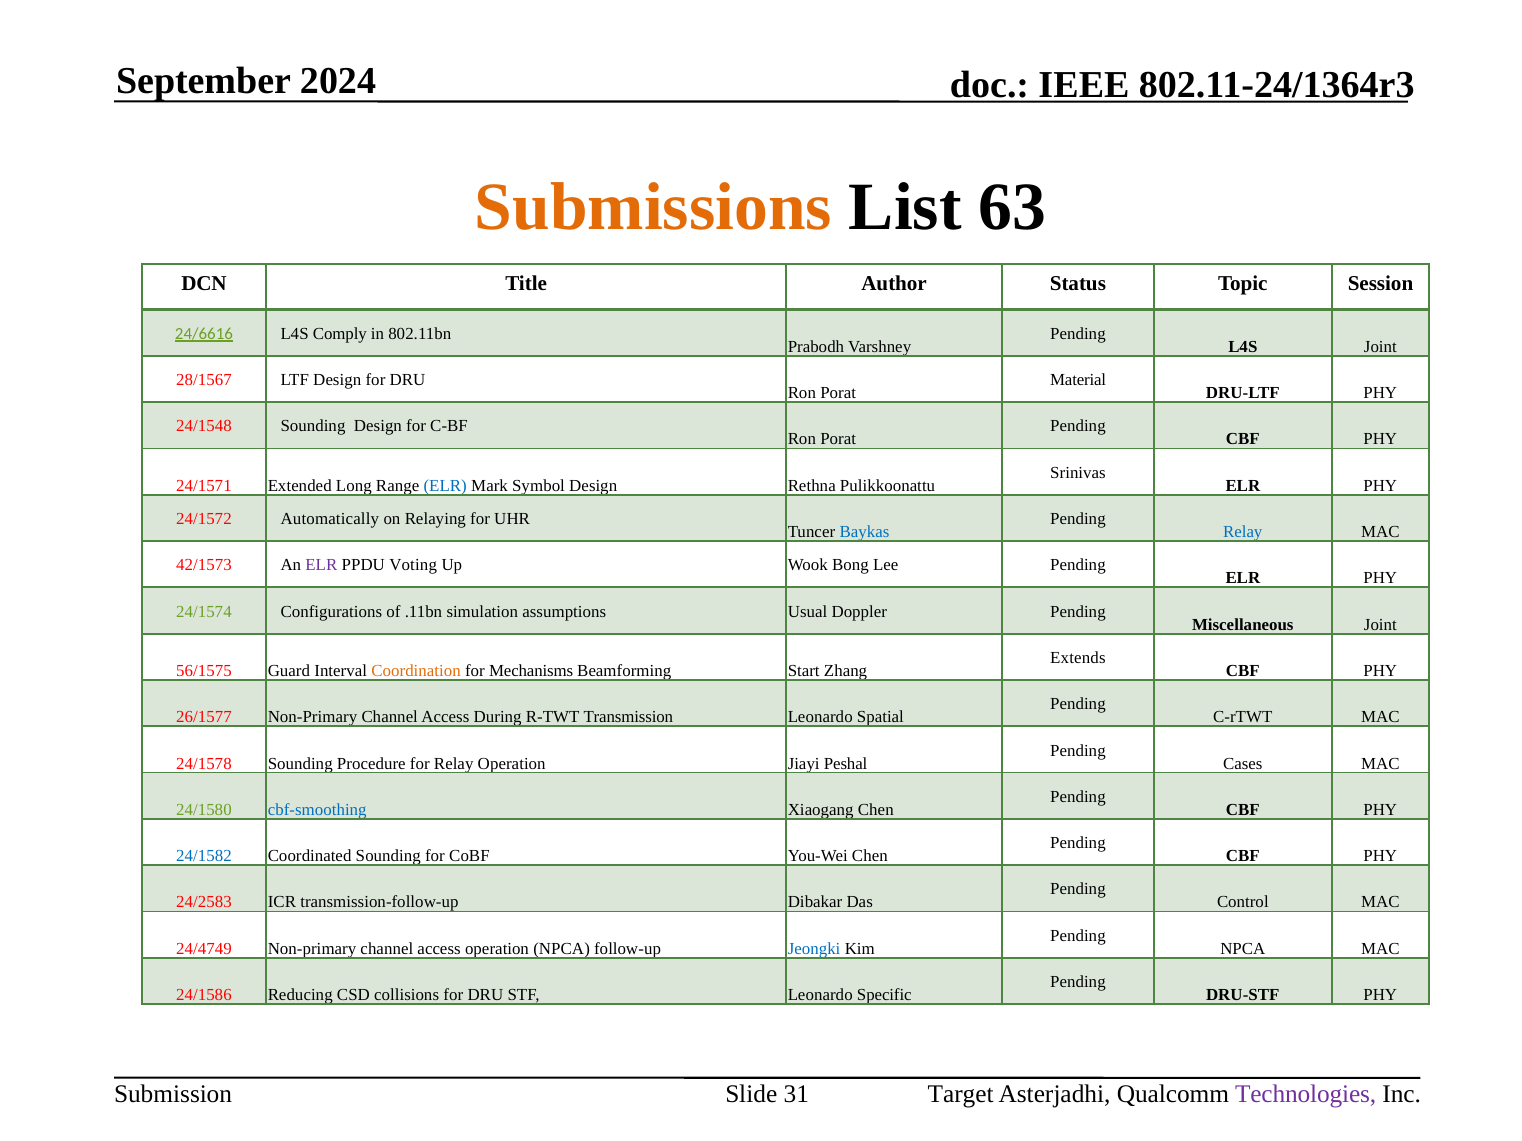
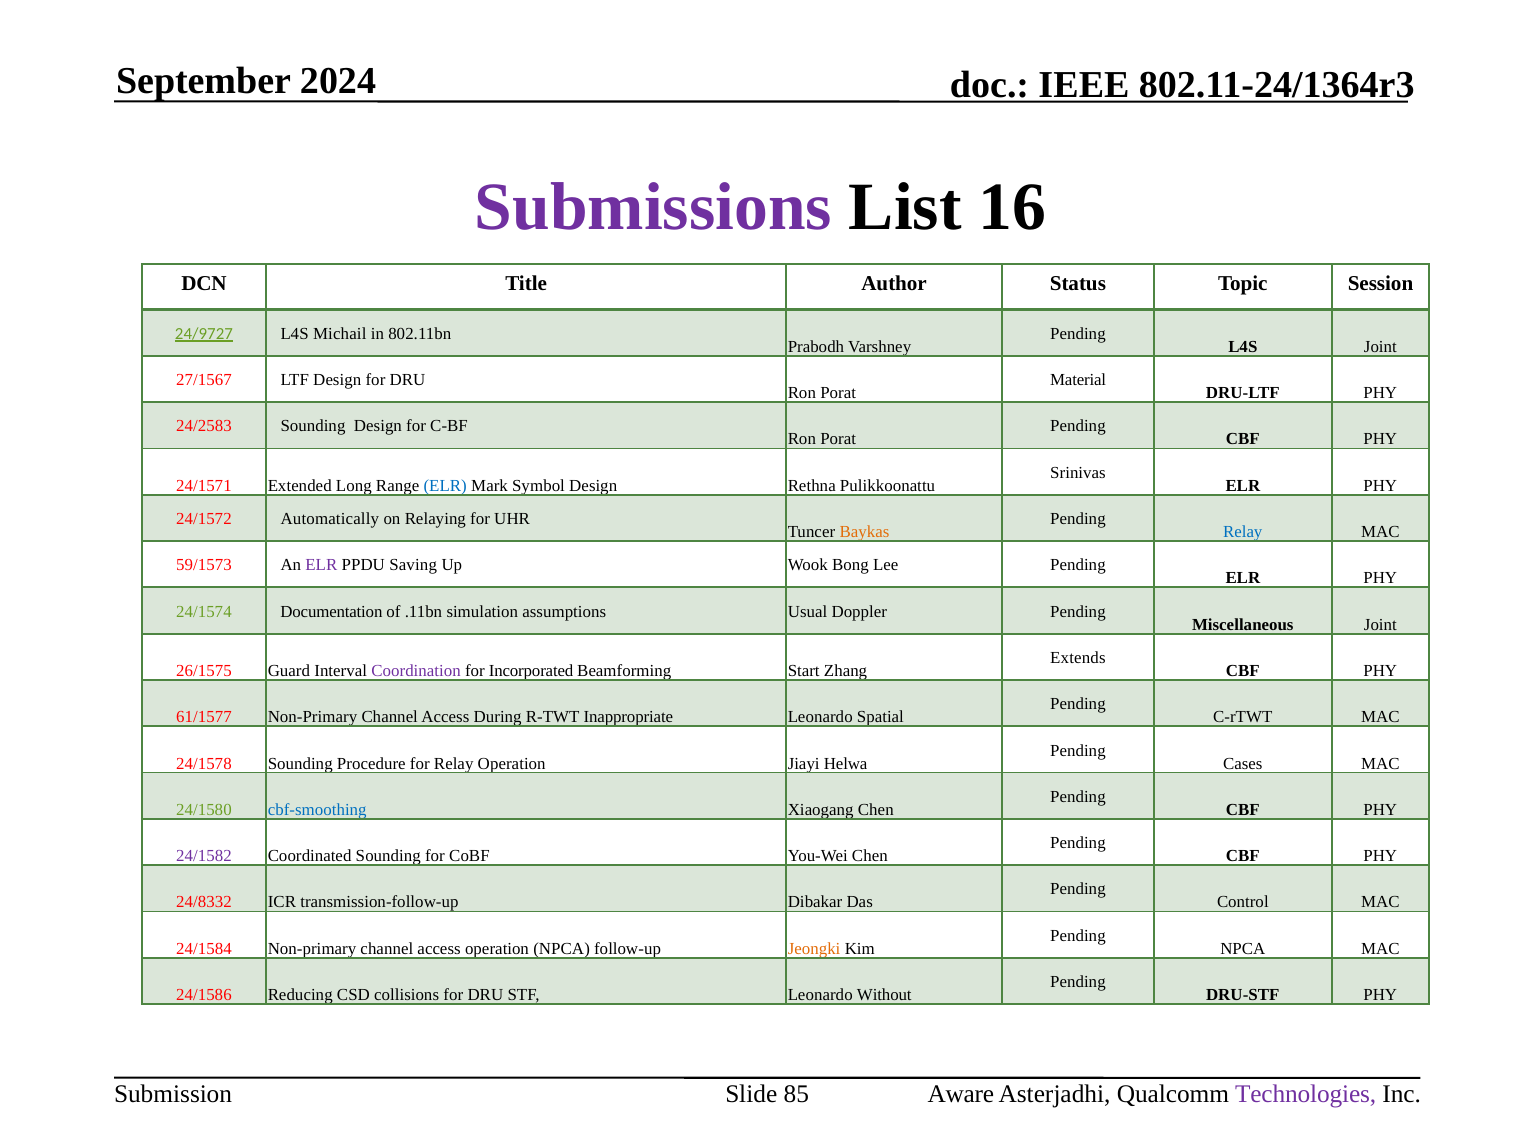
Submissions colour: orange -> purple (654, 207)
63: 63 -> 16 (1013, 207)
24/6616: 24/6616 -> 24/9727 (204, 334)
Comply: Comply -> Michail (340, 334)
28/1567: 28/1567 -> 27/1567 (204, 380)
24/1548: 24/1548 -> 24/2583 (204, 427)
Baykas colour: blue -> orange (864, 532)
42/1573: 42/1573 -> 59/1573 (204, 566)
Voting: Voting -> Saving (413, 566)
Configurations: Configurations -> Documentation (331, 612)
56/1575: 56/1575 -> 26/1575 (204, 671)
Coordination colour: orange -> purple (416, 671)
Mechanisms: Mechanisms -> Incorporated (531, 671)
26/1577: 26/1577 -> 61/1577 (204, 717)
Transmission: Transmission -> Inappropriate (628, 717)
Peshal: Peshal -> Helwa (846, 764)
24/1582 colour: blue -> purple (204, 856)
24/2583: 24/2583 -> 24/8332 (204, 903)
24/4749: 24/4749 -> 24/1584 (204, 949)
Jeongki colour: blue -> orange (814, 949)
Specific: Specific -> Without (884, 995)
31: 31 -> 85 (796, 1095)
Target: Target -> Aware (961, 1095)
